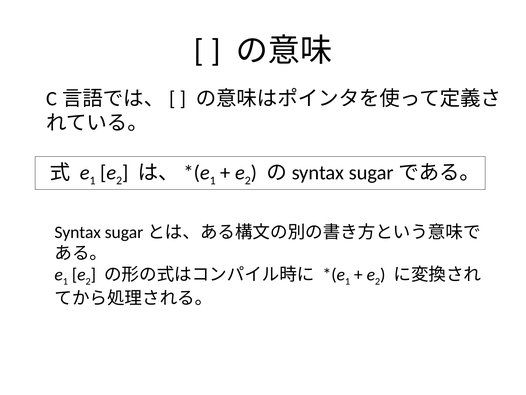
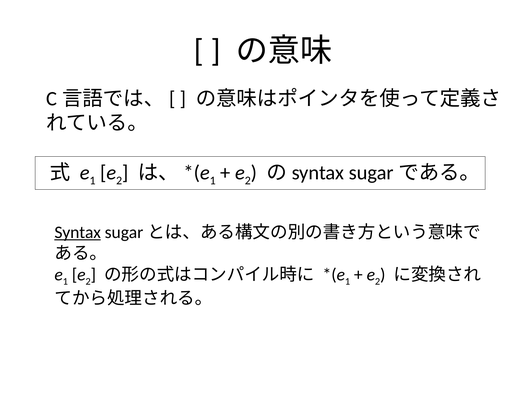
Syntax underline: none -> present (78, 232)
